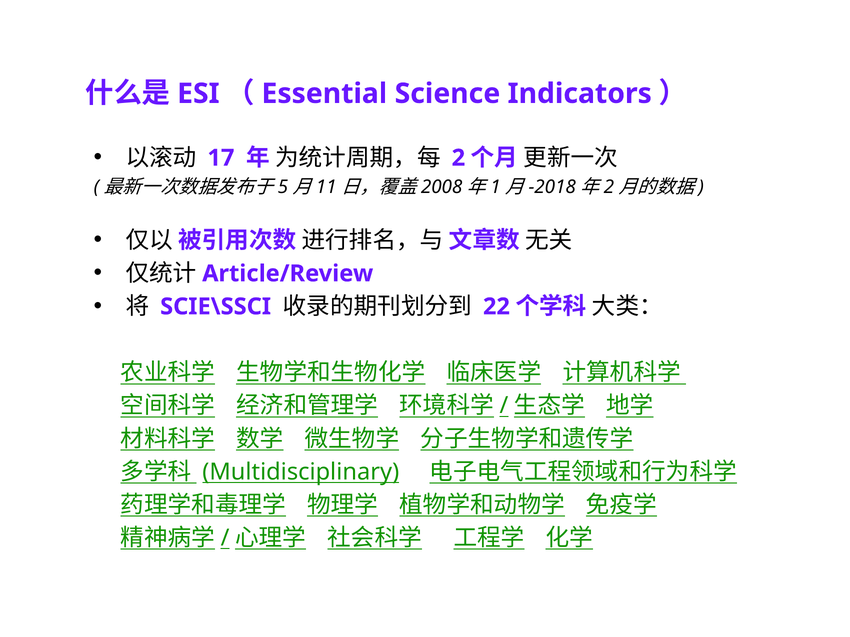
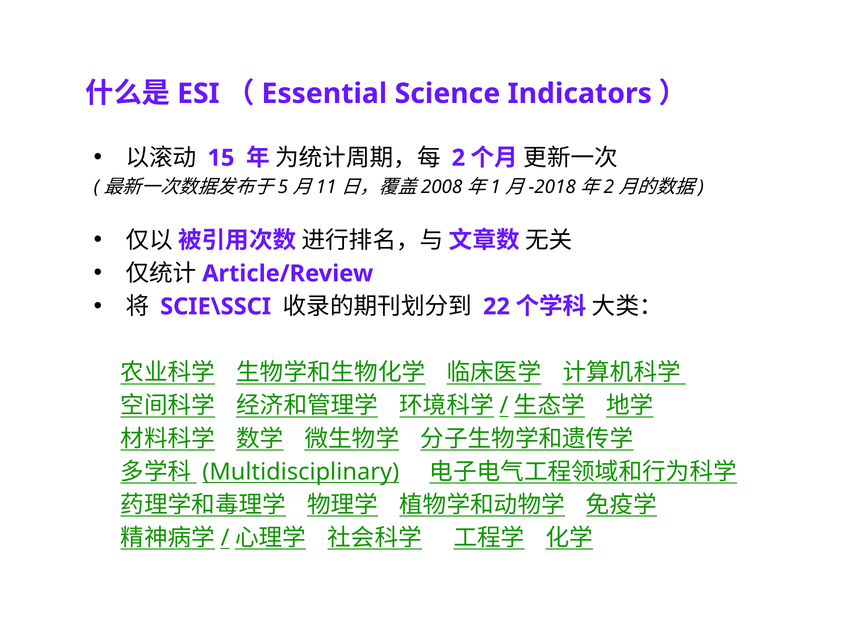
17: 17 -> 15 (221, 158)
